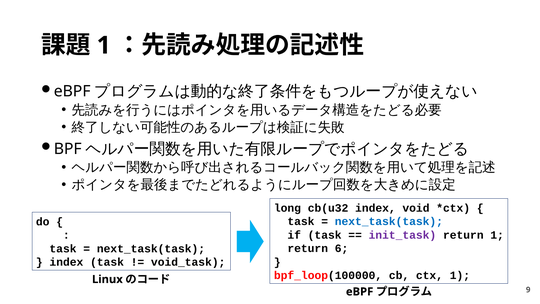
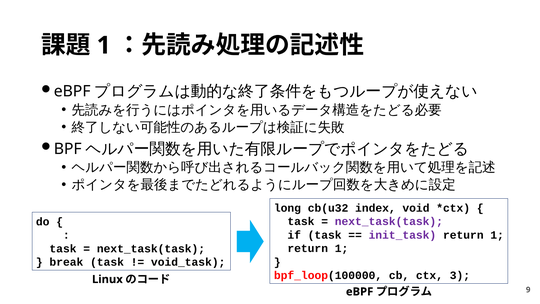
next_task(task colour: blue -> purple (389, 221)
6: 6 -> 1 (342, 248)
index: index -> break (66, 262)
ctx 1: 1 -> 3 (460, 275)
